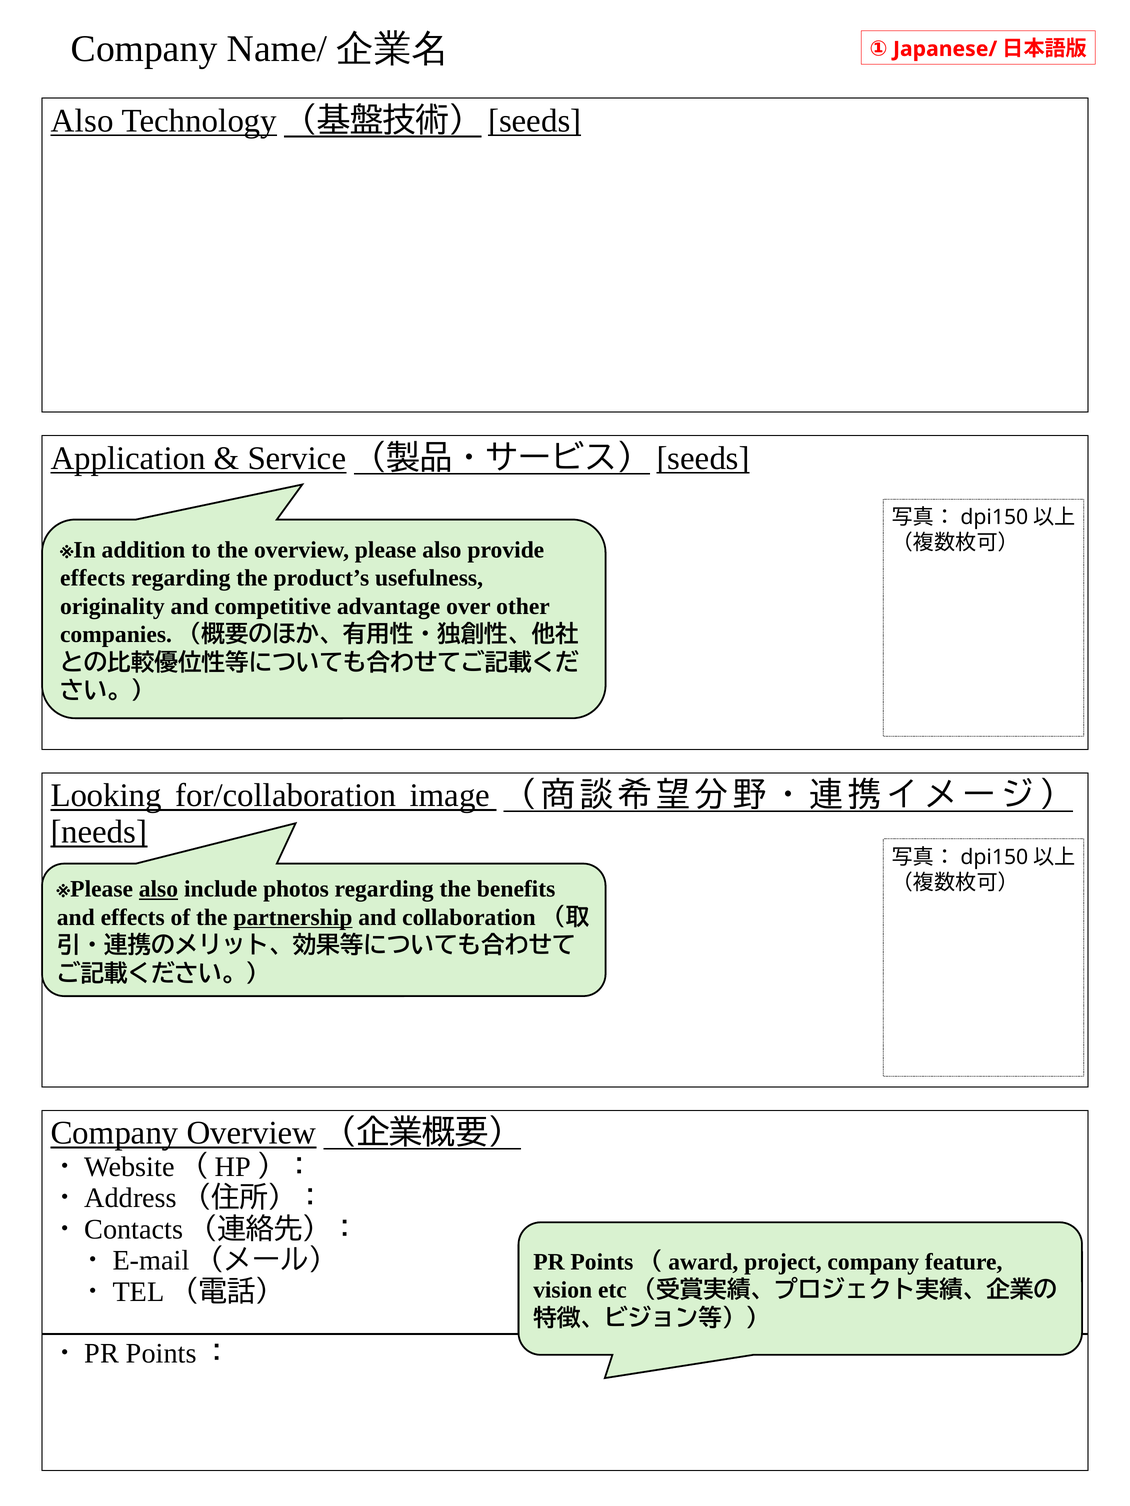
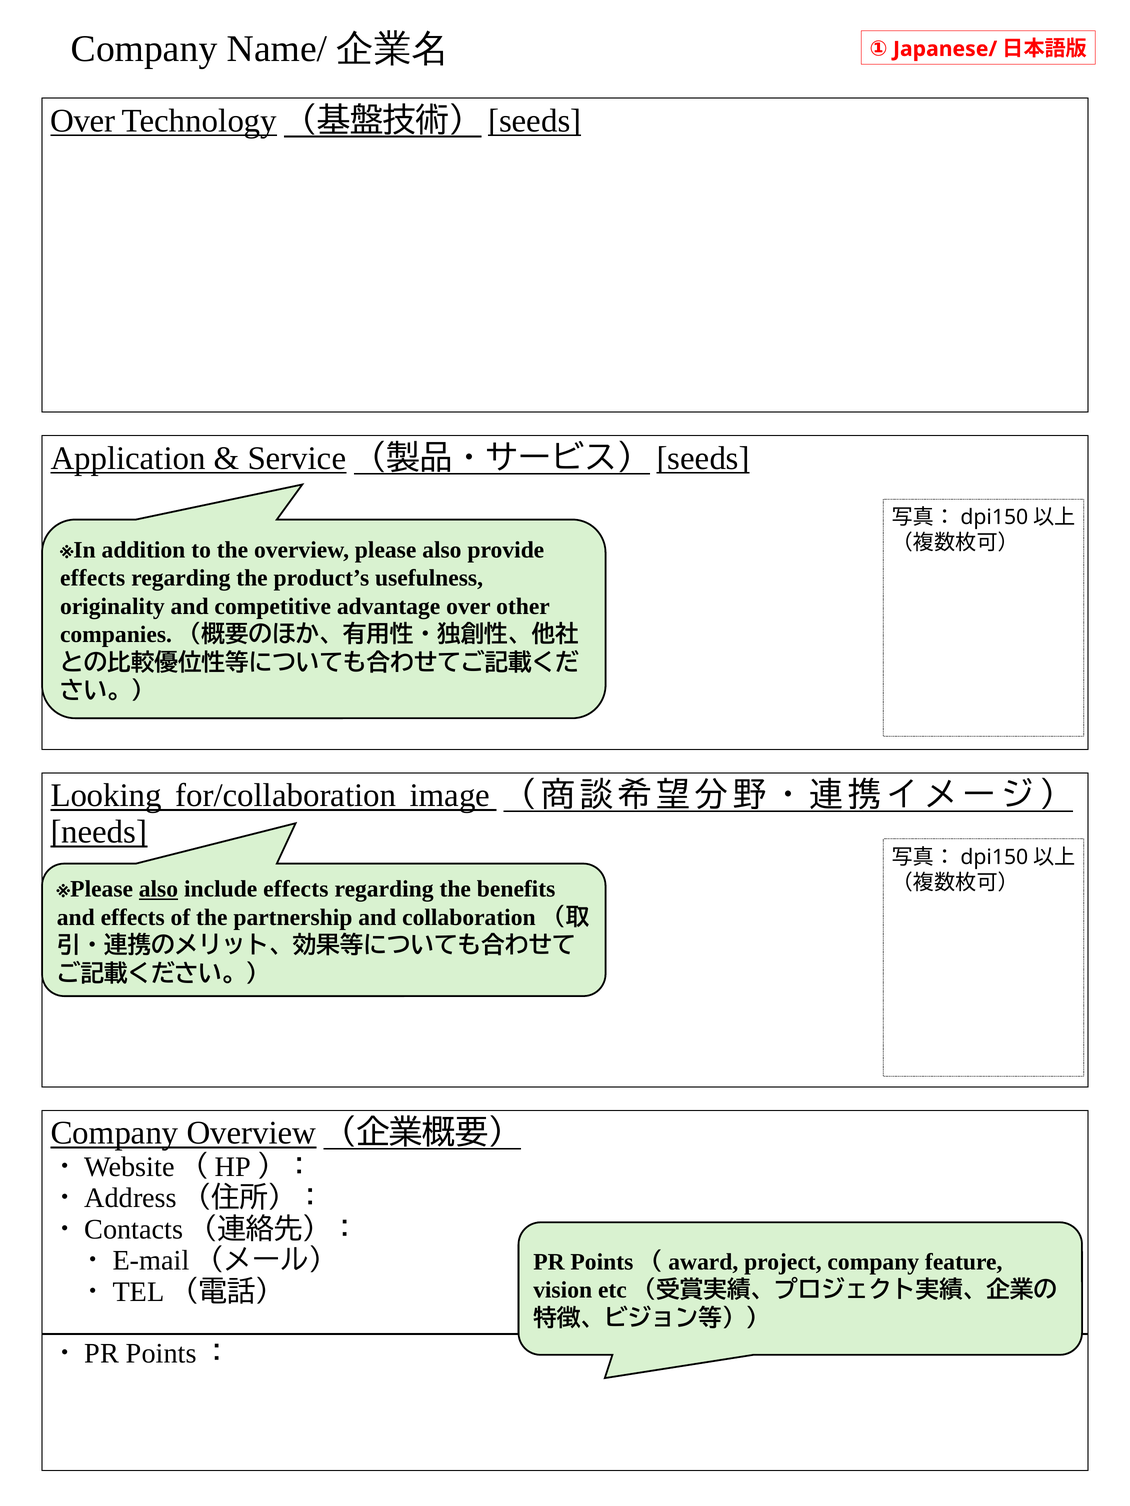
Also: Also -> Over (83, 121)
include photos: photos -> effects (296, 890)
partnership underline: present -> none (293, 918)
